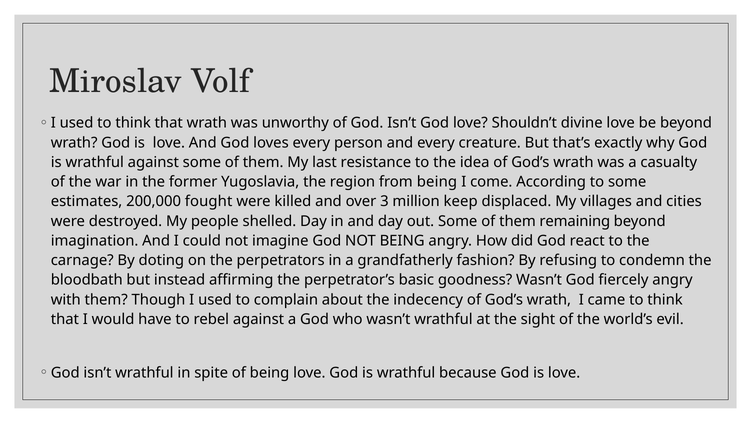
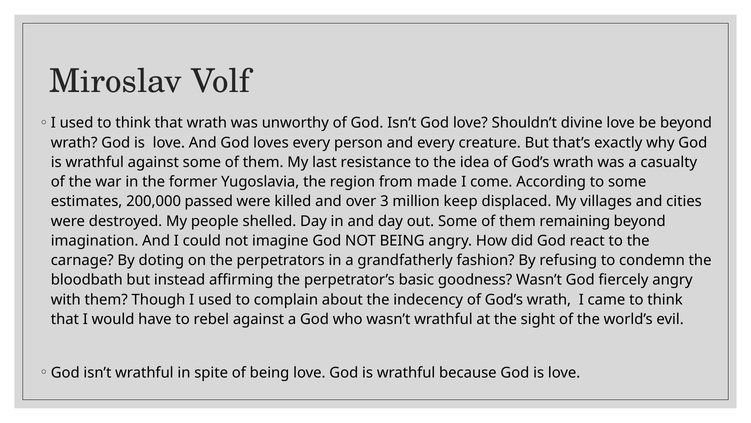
from being: being -> made (437, 182)
fought: fought -> passed (209, 201)
